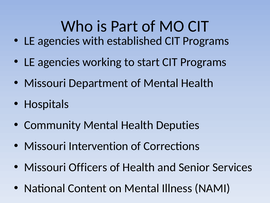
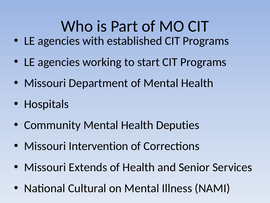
Officers: Officers -> Extends (88, 167)
Content: Content -> Cultural (87, 188)
